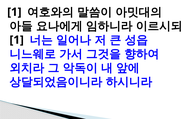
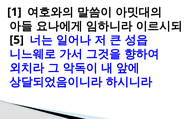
1: 1 -> 5 (17, 40)
